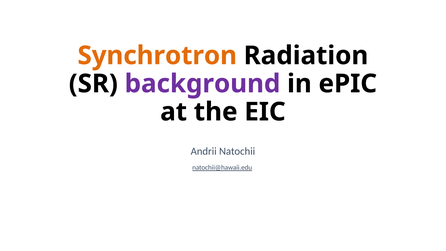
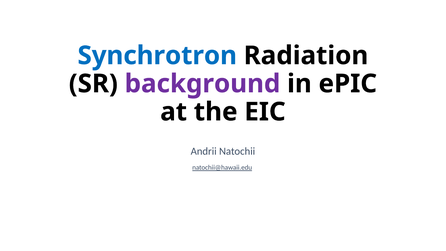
Synchrotron colour: orange -> blue (157, 56)
